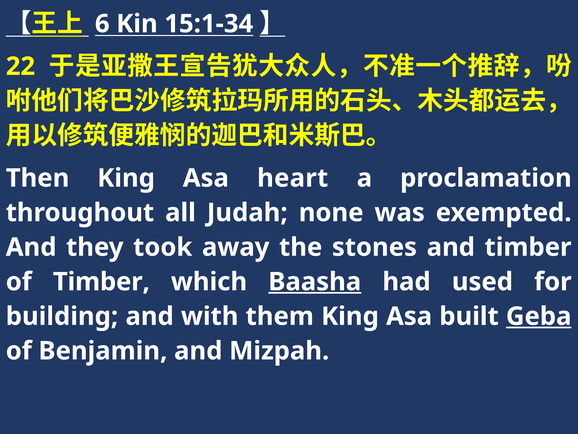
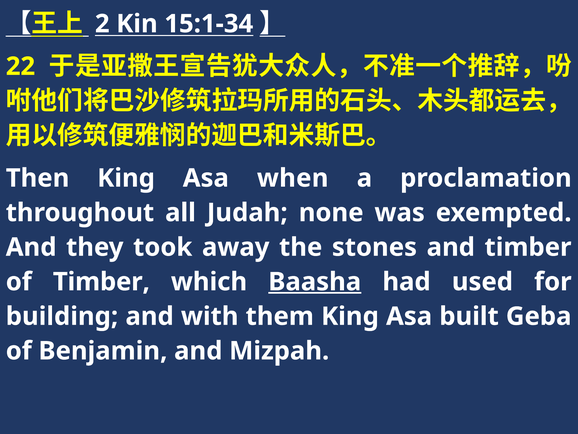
6: 6 -> 2 (102, 24)
heart: heart -> when (293, 178)
Geba underline: present -> none (539, 316)
